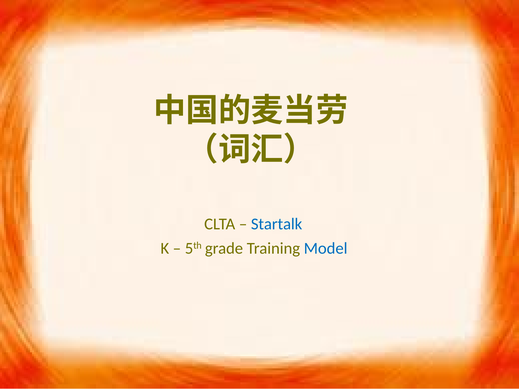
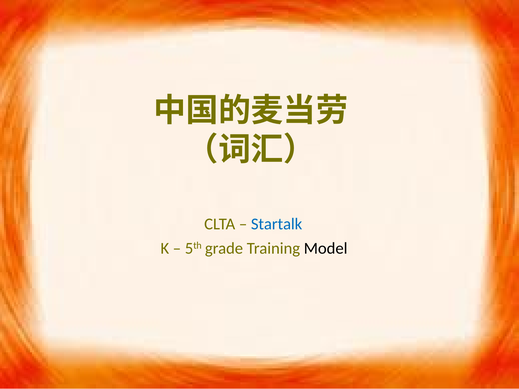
Model colour: blue -> black (326, 249)
